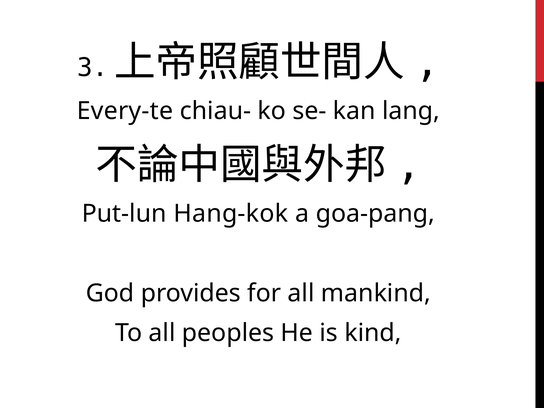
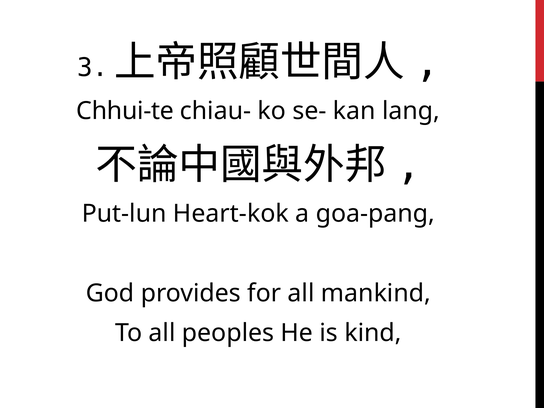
Every-te: Every-te -> Chhui-te (125, 111)
Hang-kok: Hang-kok -> Heart-kok (231, 214)
